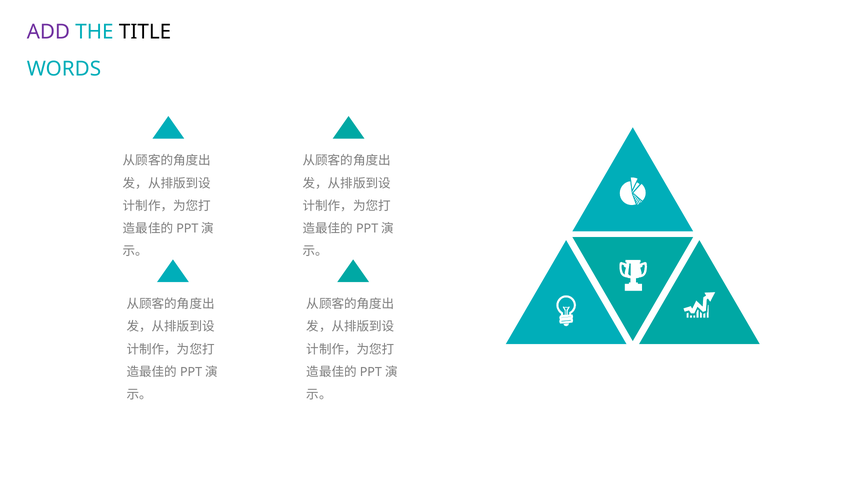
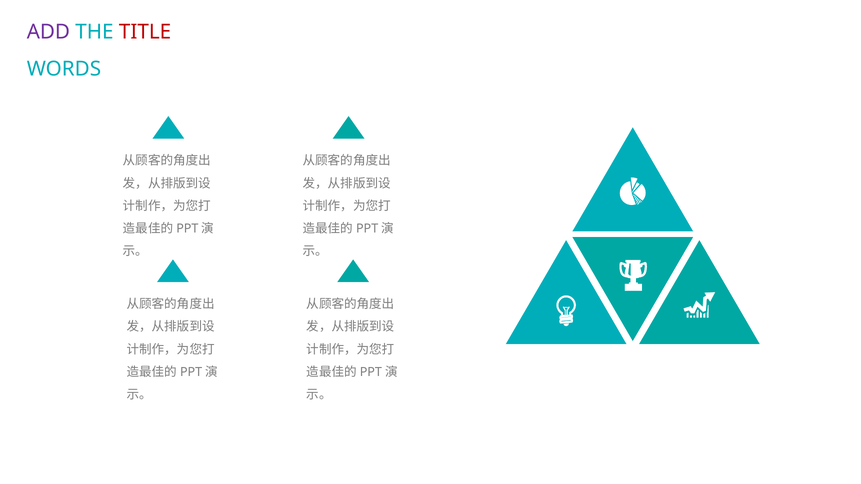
TITLE colour: black -> red (145, 32)
